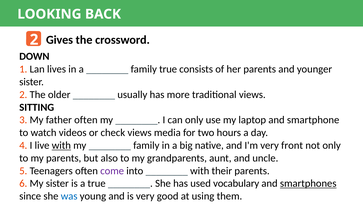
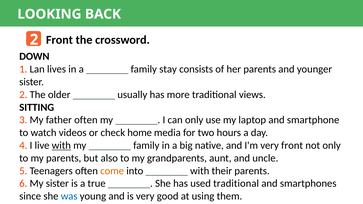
2 Gives: Gives -> Front (59, 40)
family true: true -> stay (168, 69)
check views: views -> home (140, 133)
come colour: purple -> orange (112, 171)
used vocabulary: vocabulary -> traditional (236, 184)
smartphones underline: present -> none (308, 184)
